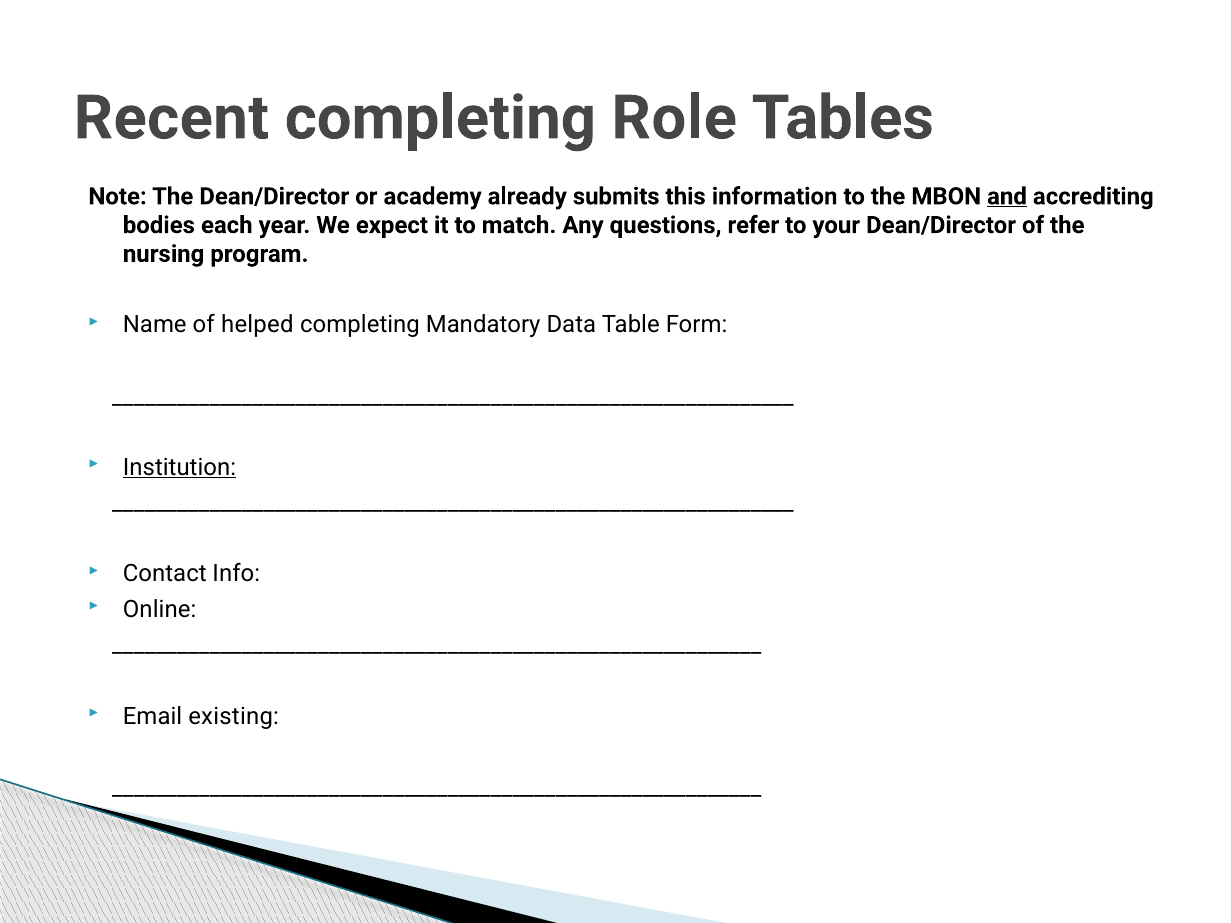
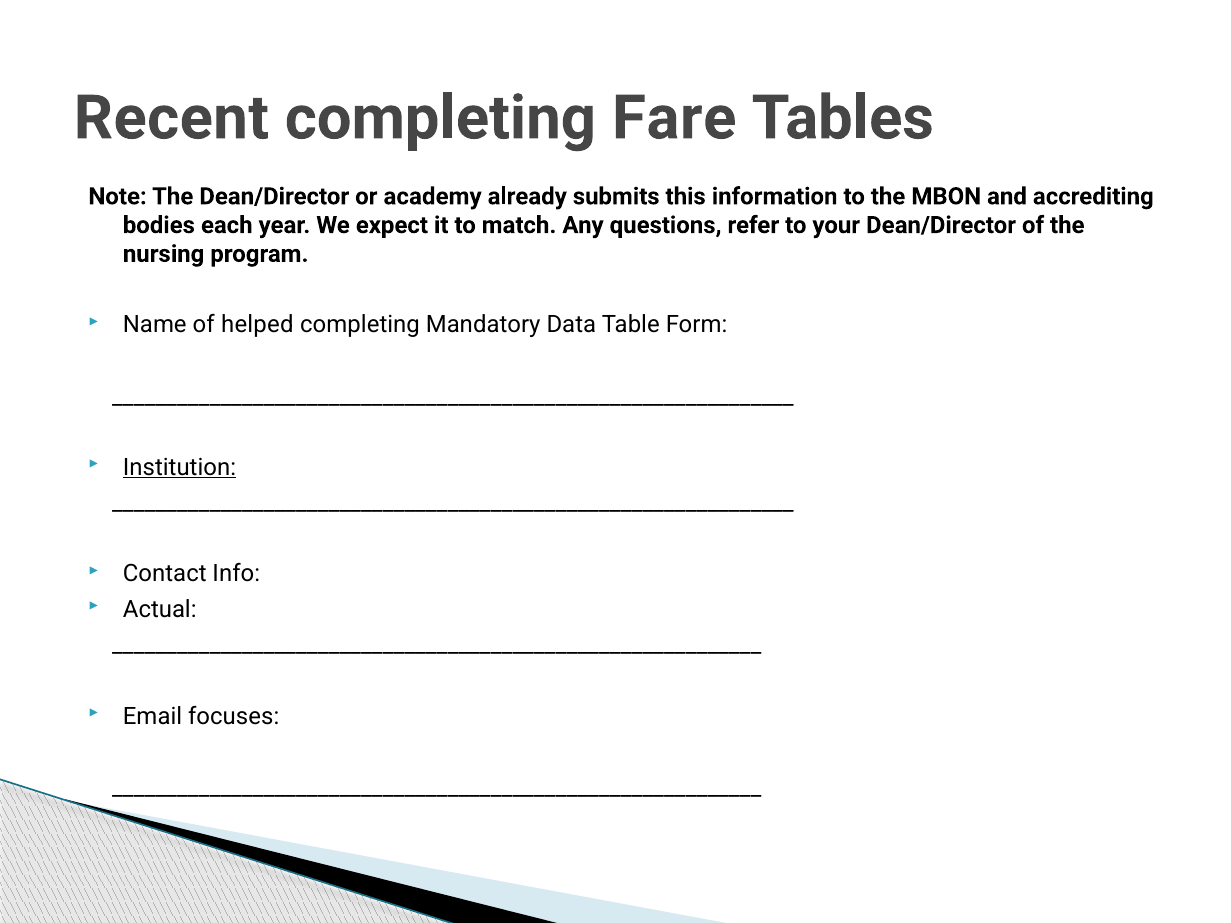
Role: Role -> Fare (674, 118)
and underline: present -> none (1007, 196)
Online: Online -> Actual (160, 610)
existing: existing -> focuses (234, 716)
